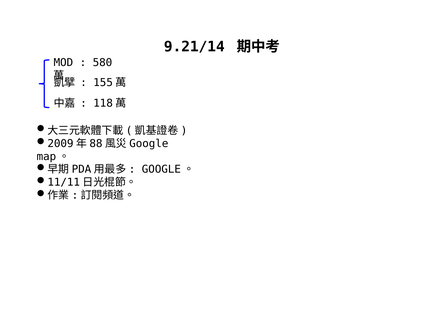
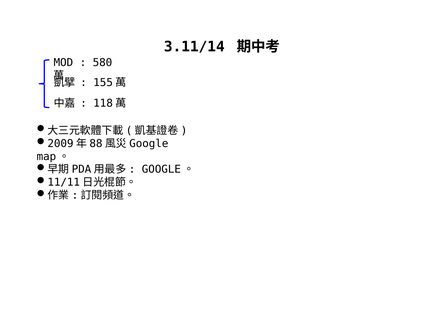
9.21/14: 9.21/14 -> 3.11/14 (194, 47)
